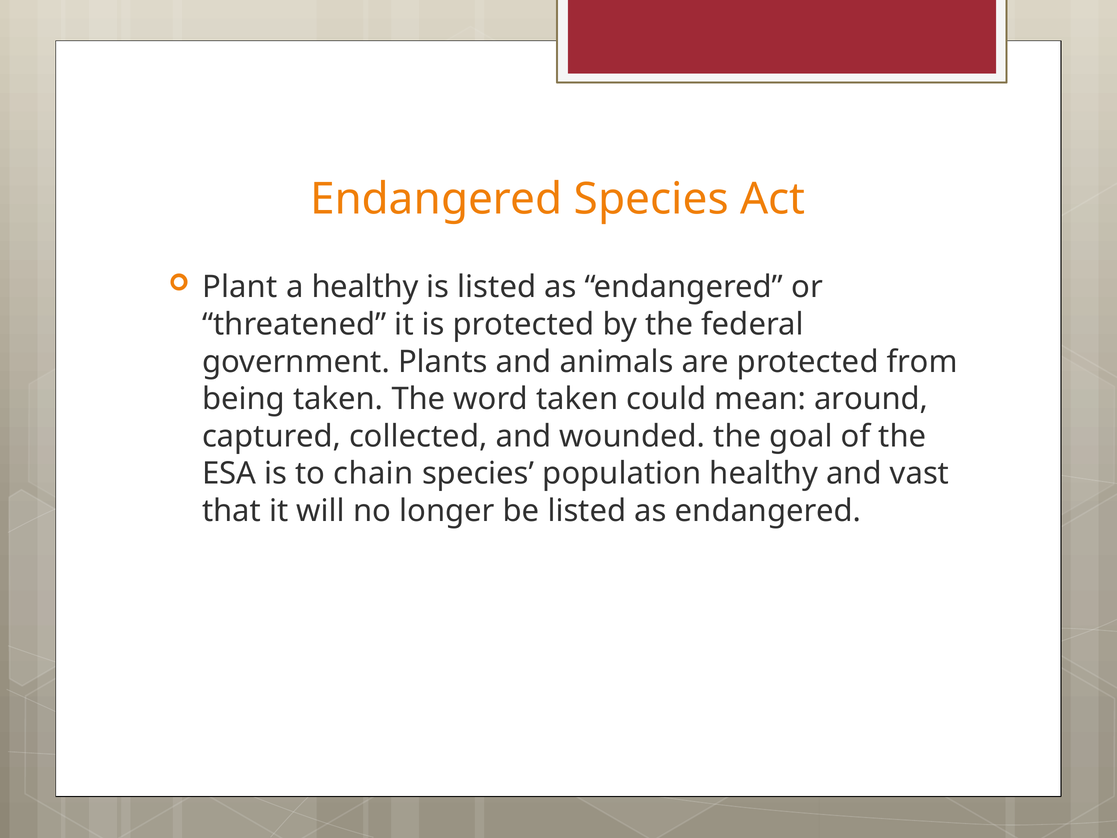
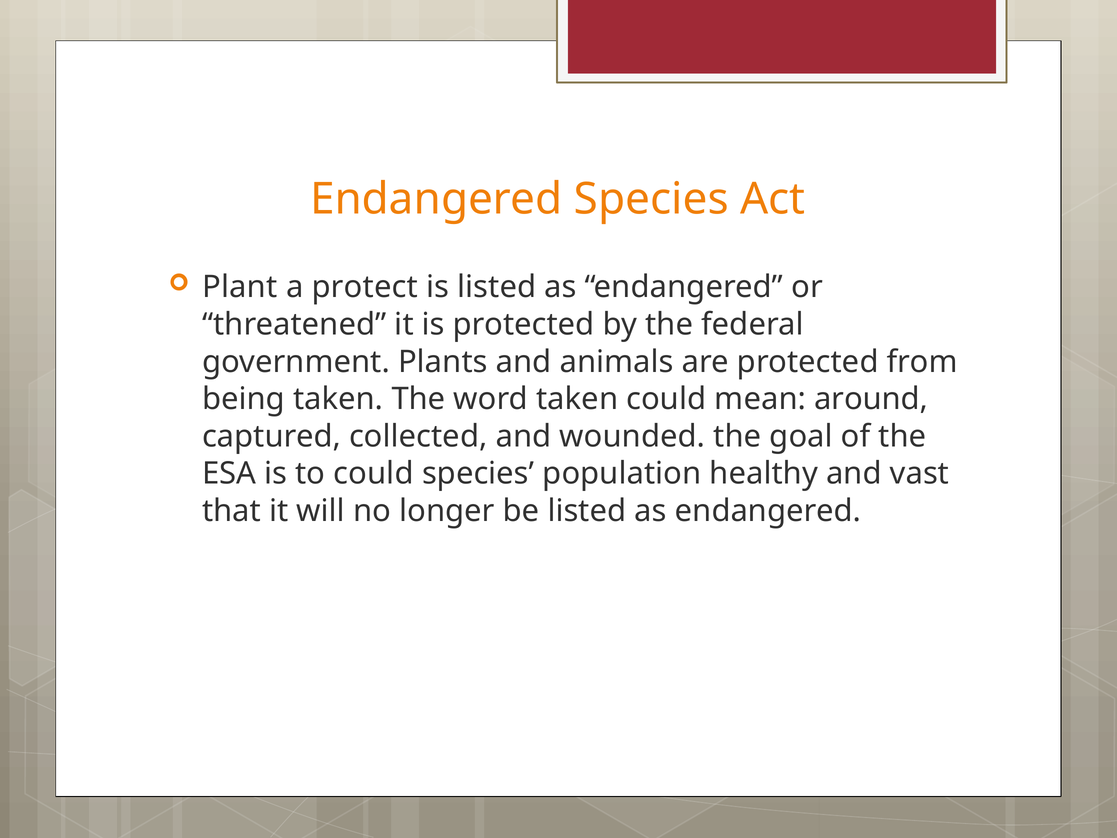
a healthy: healthy -> protect (365, 287)
to chain: chain -> could (373, 474)
